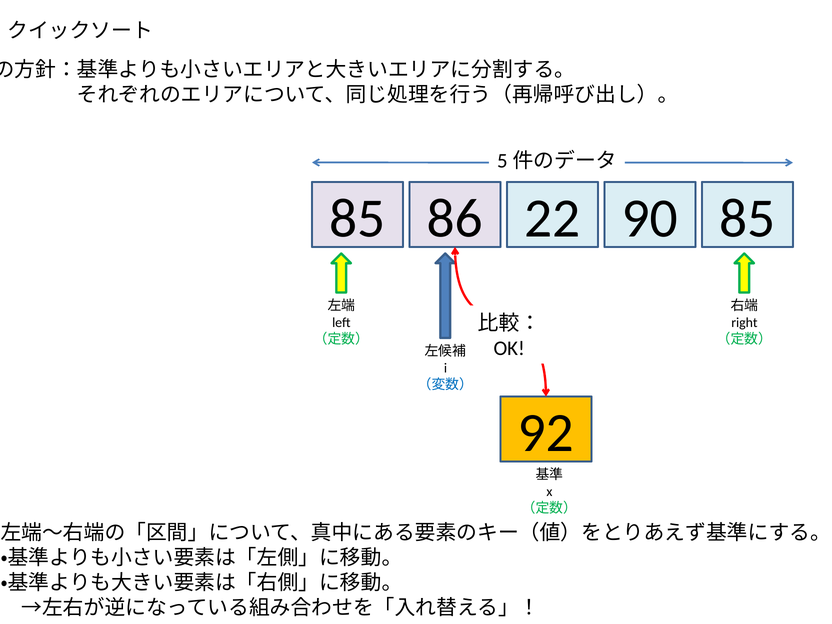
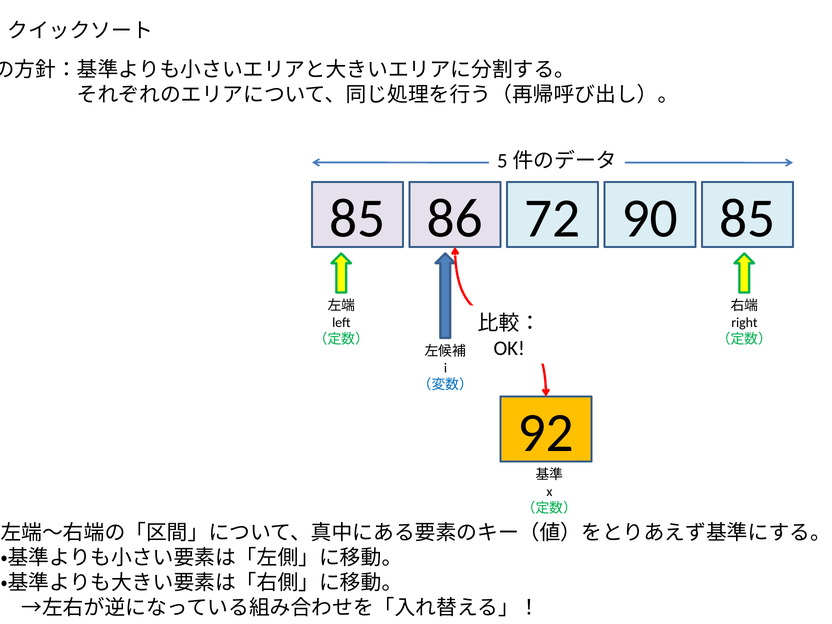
22: 22 -> 72 (552, 218)
